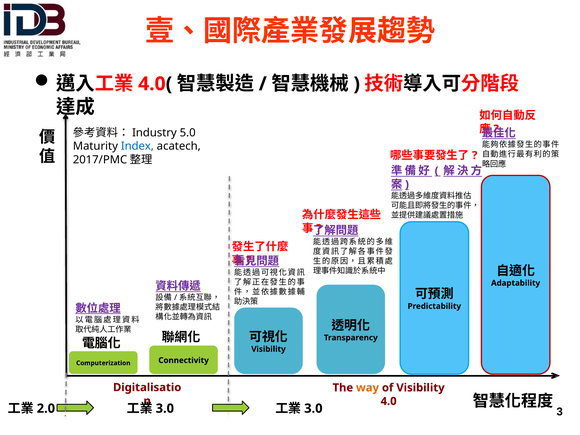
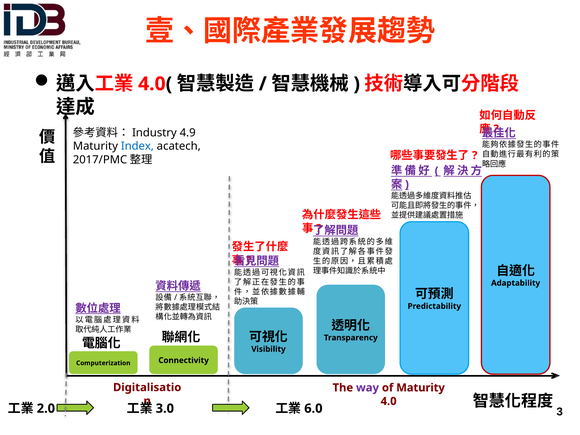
5.0: 5.0 -> 4.9 (188, 133)
way colour: orange -> purple (368, 388)
of Visibility: Visibility -> Maturity (421, 388)
3.0: 3.0 -> 6.0 (313, 408)
